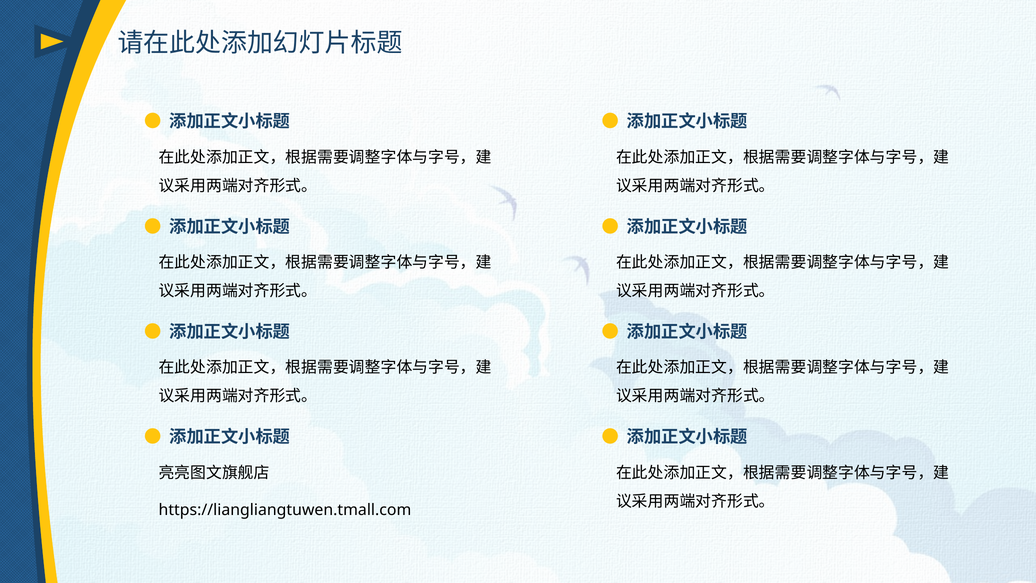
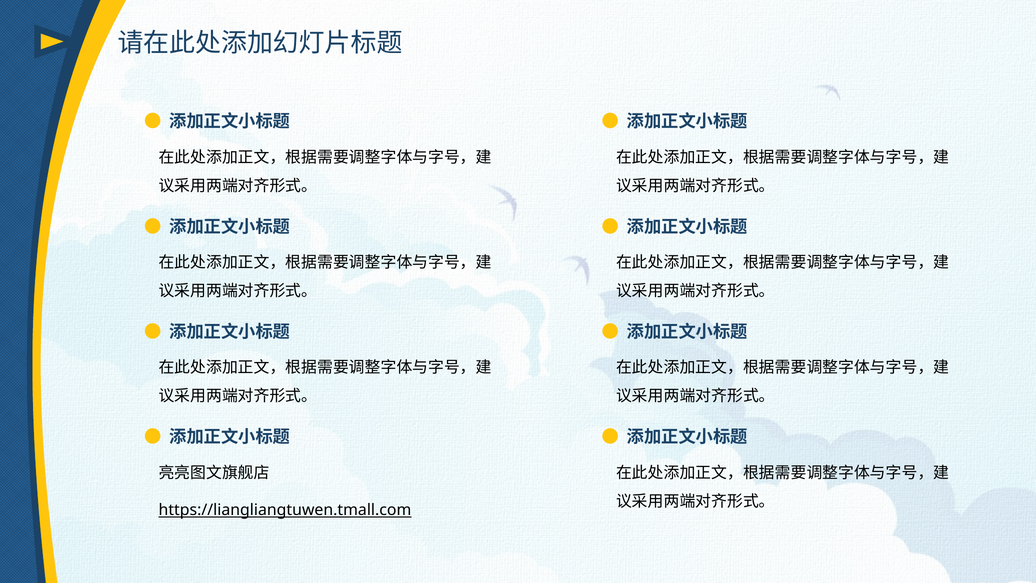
https://liangliangtuwen.tmall.com underline: none -> present (285, 510)
